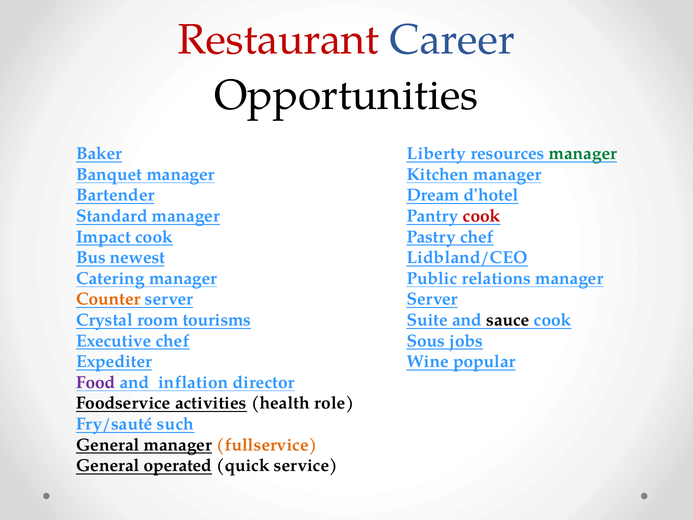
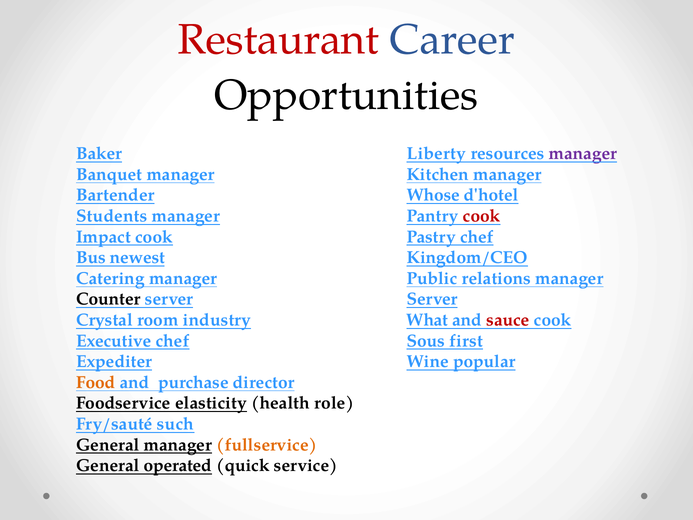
manager colour: green -> purple (583, 154)
Dream: Dream -> Whose (433, 195)
Standard: Standard -> Students (112, 216)
Lidbland/CEO: Lidbland/CEO -> Kingdom/CEO (467, 258)
Counter colour: orange -> black (108, 299)
tourisms: tourisms -> industry (217, 320)
Suite: Suite -> What (427, 320)
sauce colour: black -> red (508, 320)
jobs: jobs -> first (466, 341)
Food colour: purple -> orange (96, 382)
inflation: inflation -> purchase (193, 382)
activities: activities -> elasticity (211, 403)
